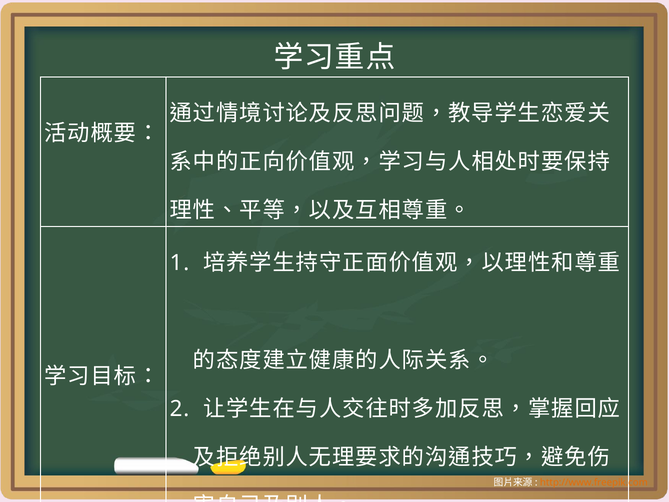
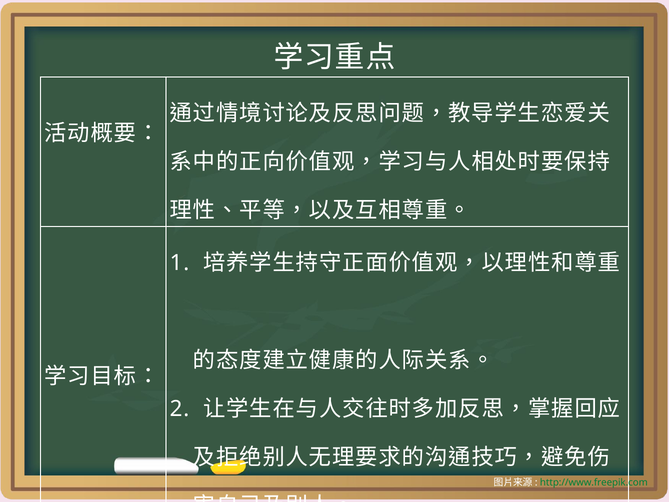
http://www.freepik.com colour: orange -> green (594, 482)
